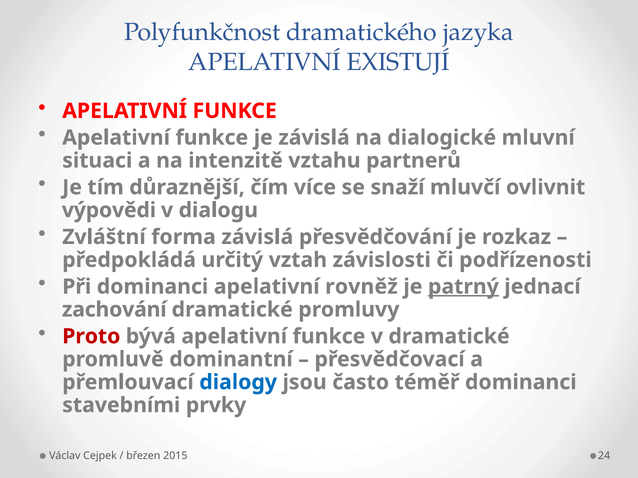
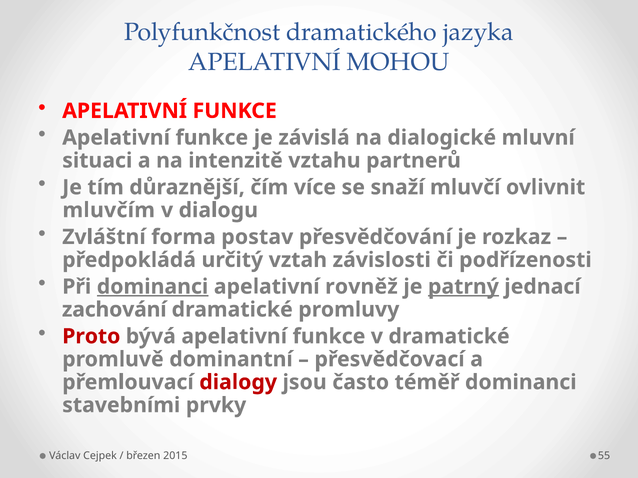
EXISTUJÍ: EXISTUJÍ -> MOHOU (398, 62)
výpovědi: výpovědi -> mluvčím (109, 210)
forma závislá: závislá -> postav (257, 237)
dominanci underline: none -> present (153, 287)
dialogy colour: blue -> red (238, 383)
24: 24 -> 55 (604, 456)
